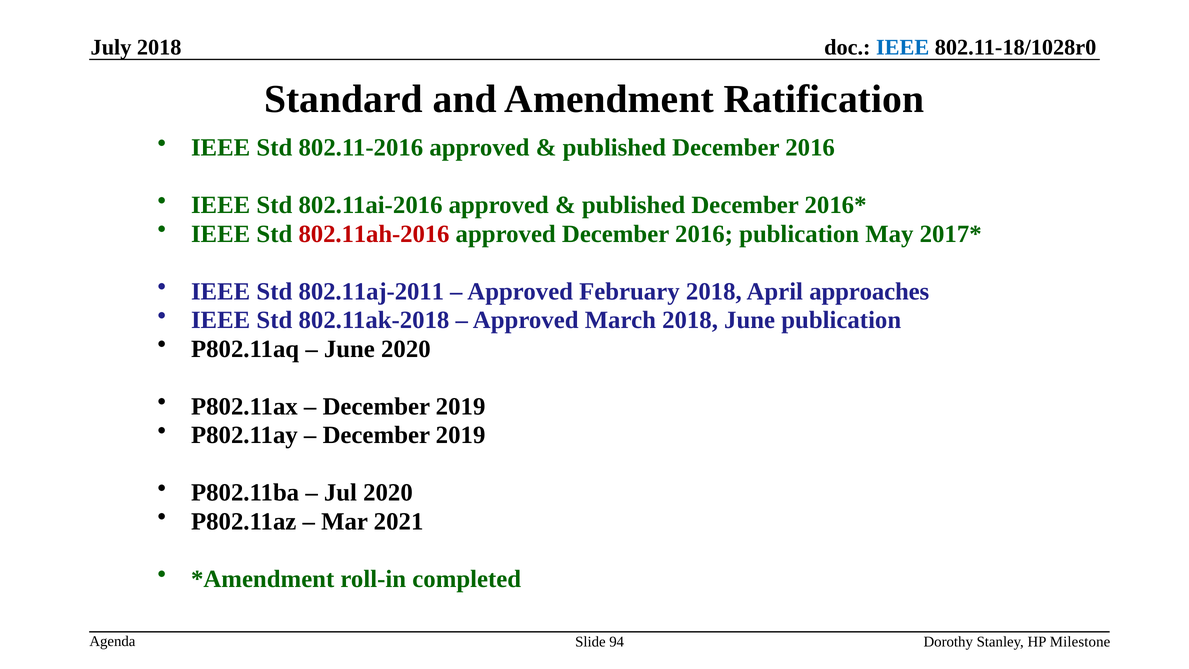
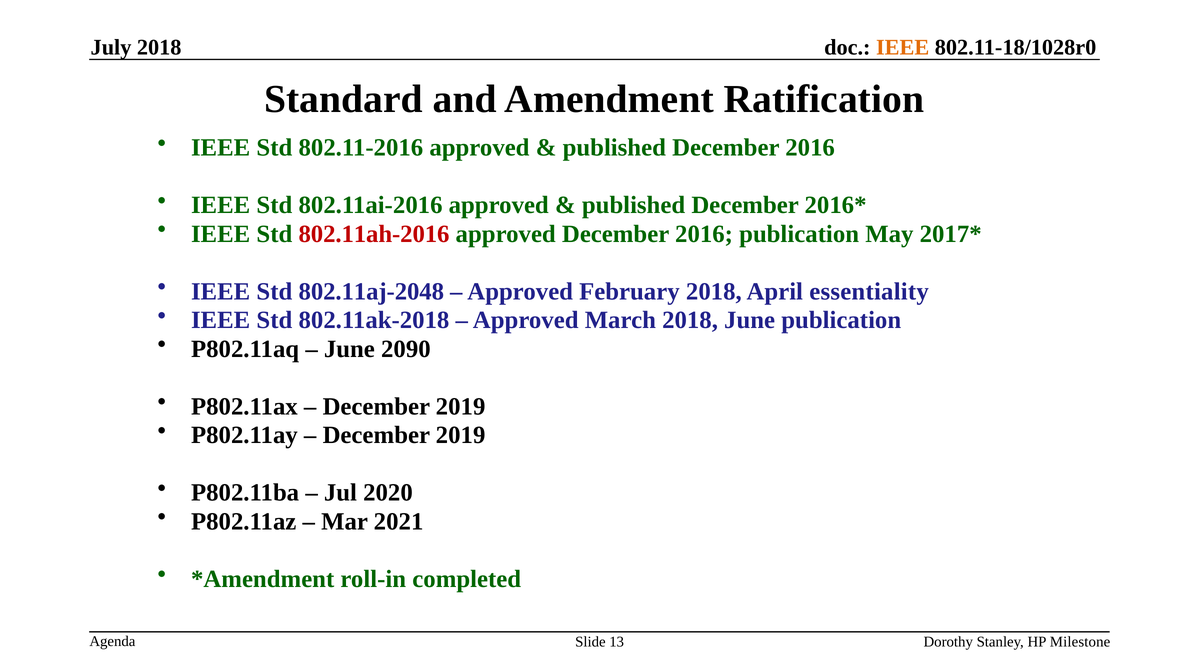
IEEE colour: blue -> orange (903, 48)
802.11aj-2011: 802.11aj-2011 -> 802.11aj-2048 (371, 291)
approaches: approaches -> essentiality (869, 291)
June 2020: 2020 -> 2090 (406, 349)
94: 94 -> 13 (617, 641)
